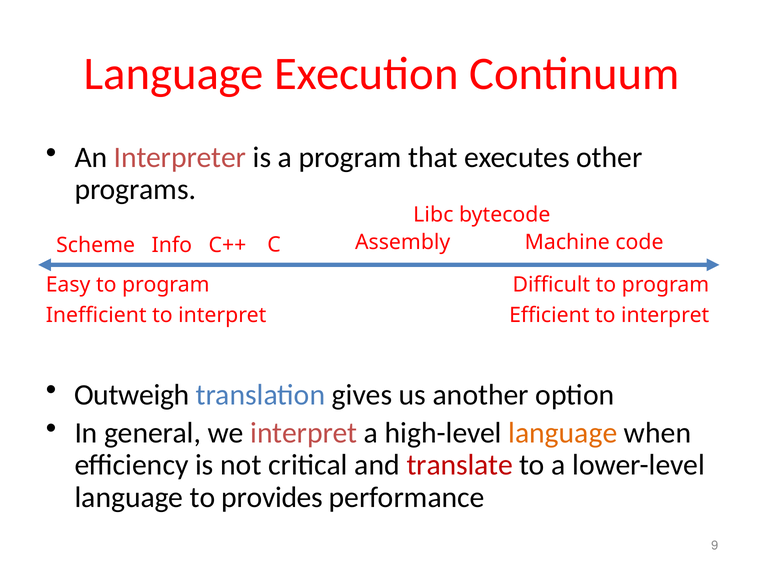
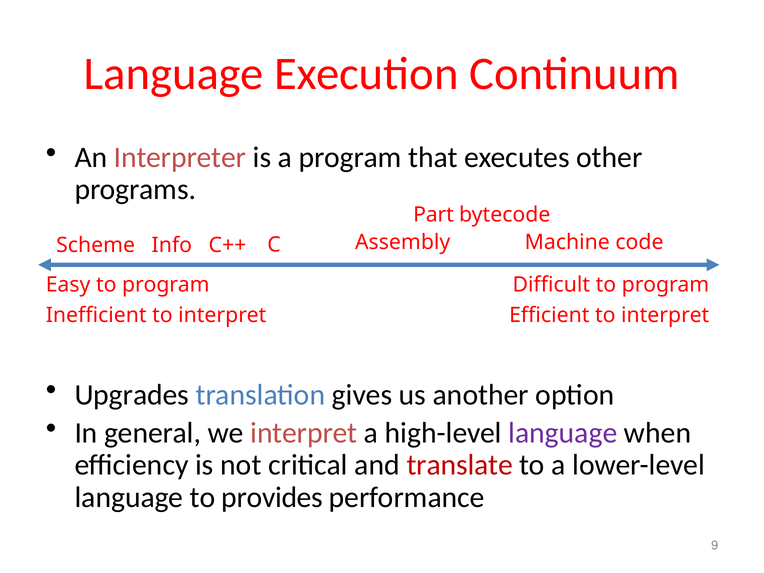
Libc: Libc -> Part (433, 215)
Outweigh: Outweigh -> Upgrades (132, 395)
language colour: orange -> purple (563, 433)
